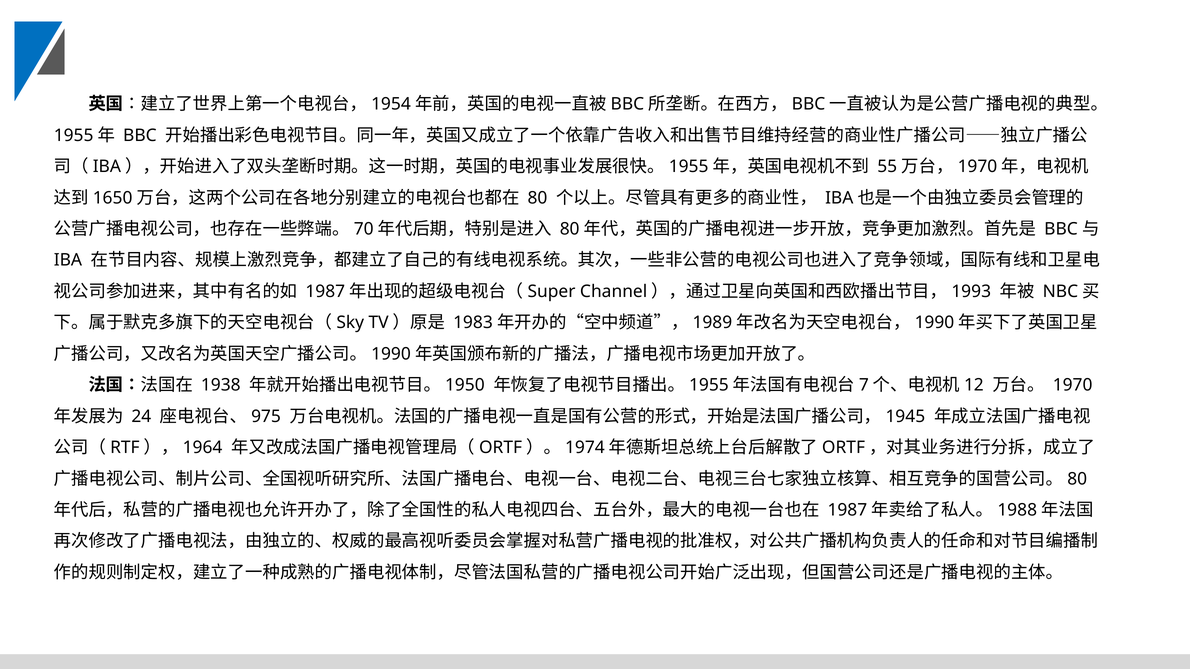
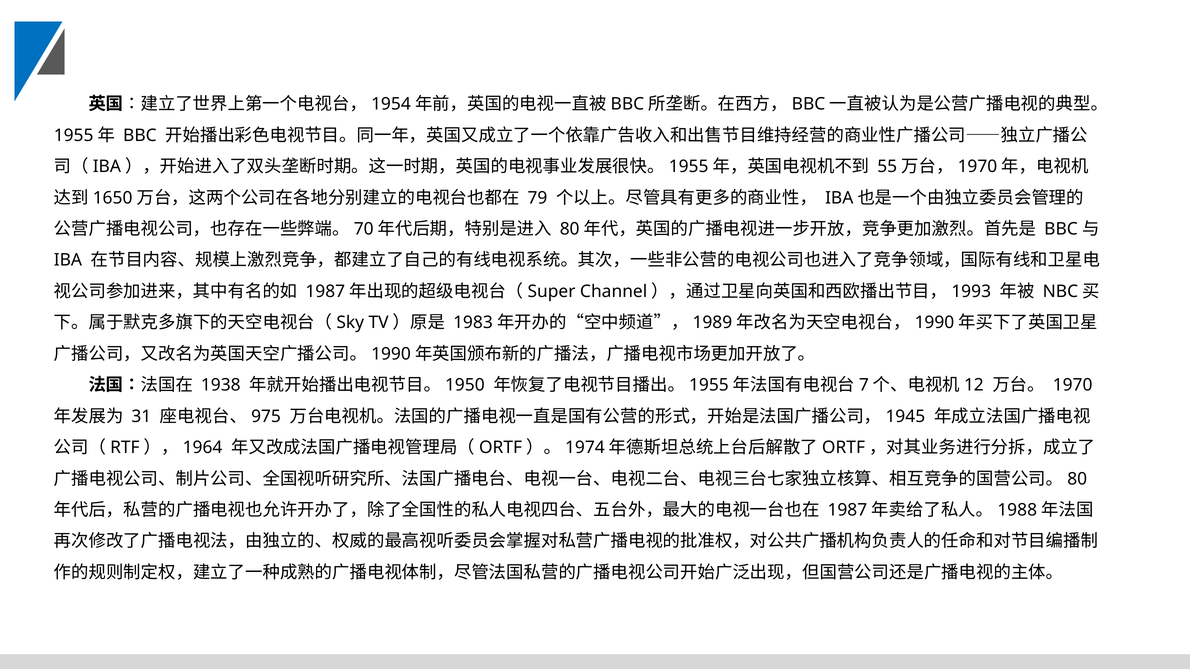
80: 80 -> 79 (537, 198)
24: 24 -> 31 (141, 417)
